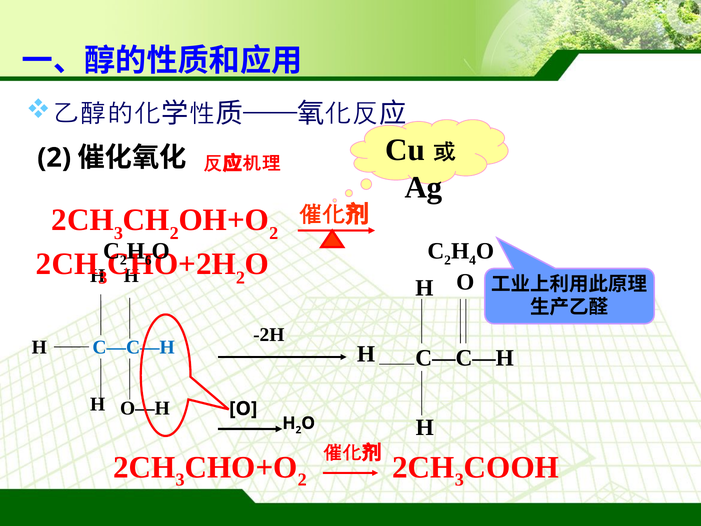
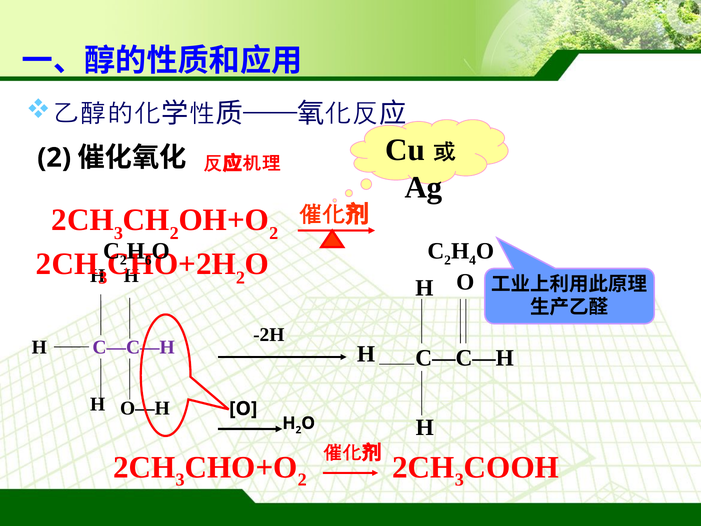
C—C—H colour: blue -> purple (134, 347)
